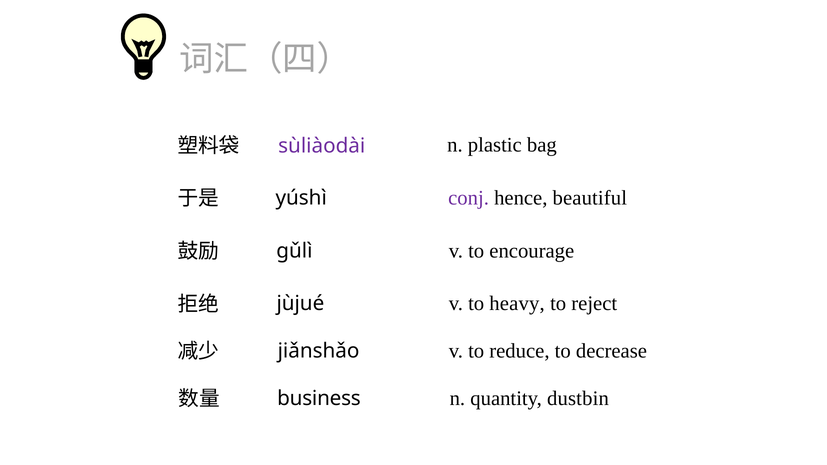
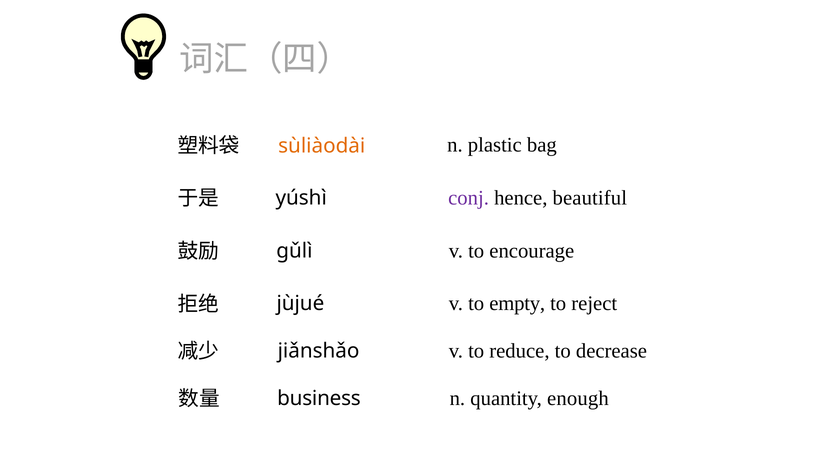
sùliàodài colour: purple -> orange (322, 146)
heavy: heavy -> empty (517, 304)
dustbin: dustbin -> enough (578, 399)
